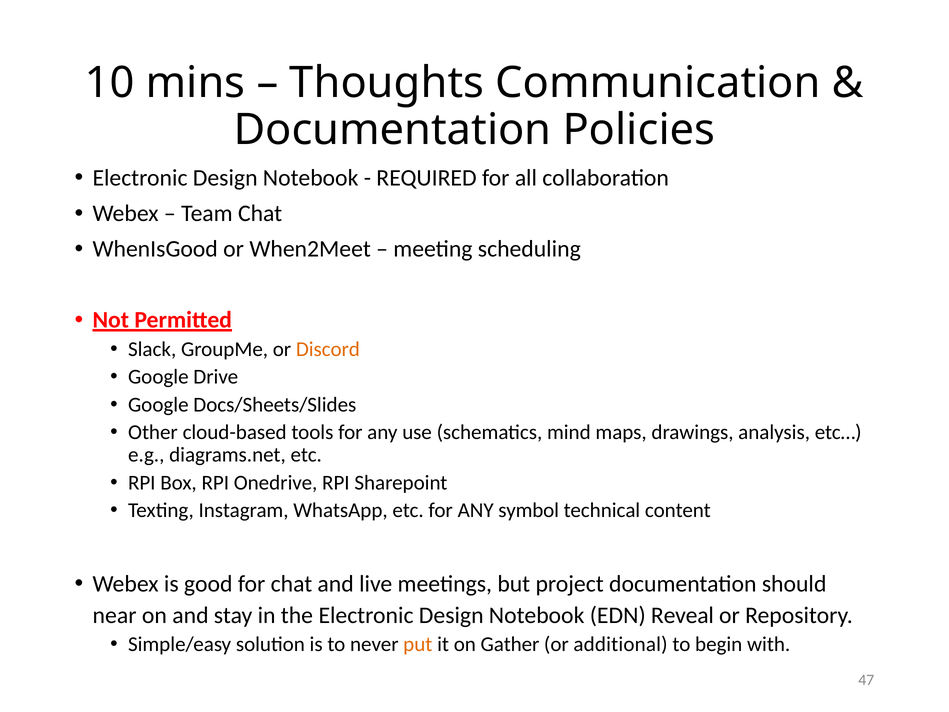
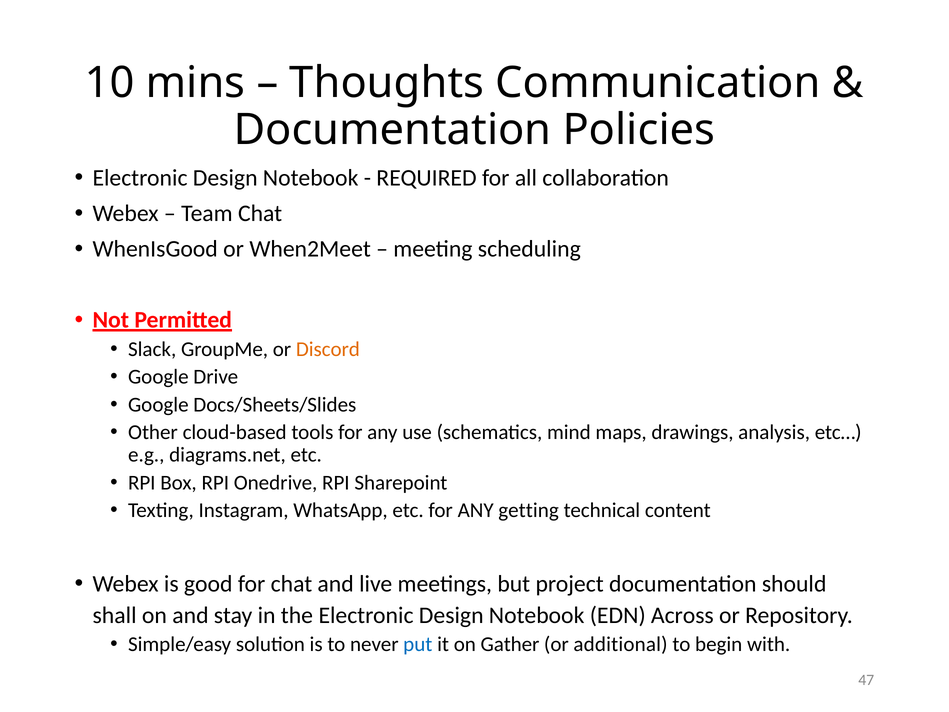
symbol: symbol -> getting (529, 510)
near: near -> shall (115, 615)
Reveal: Reveal -> Across (682, 615)
put colour: orange -> blue (418, 644)
